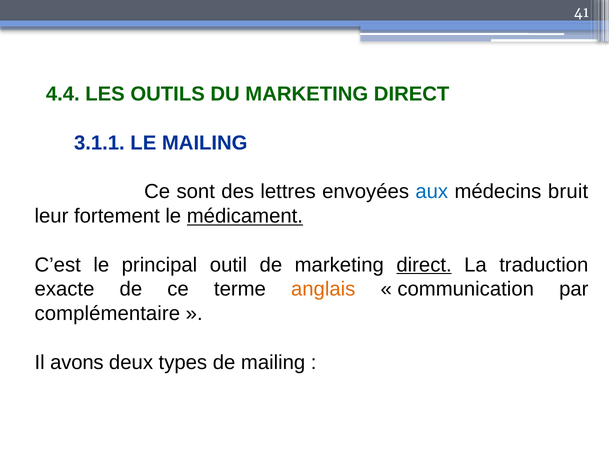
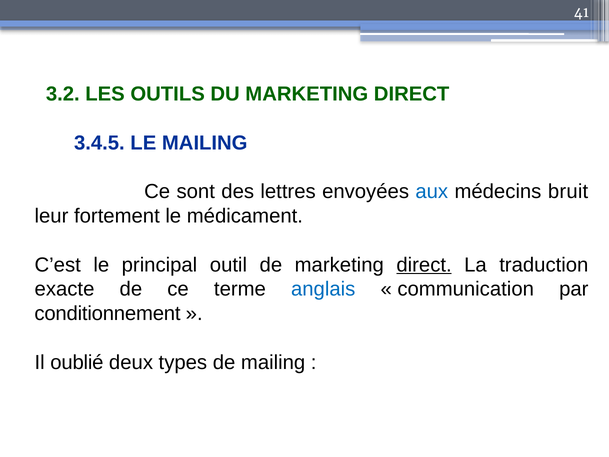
4.4: 4.4 -> 3.2 (63, 94)
3.1.1: 3.1.1 -> 3.4.5 (99, 143)
médicament underline: present -> none (245, 216)
anglais colour: orange -> blue (323, 289)
complémentaire: complémentaire -> conditionnement (107, 313)
avons: avons -> oublié (77, 362)
